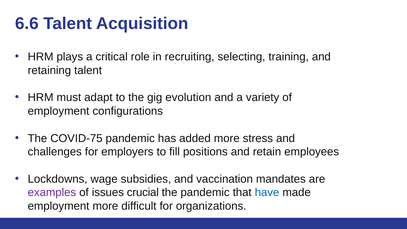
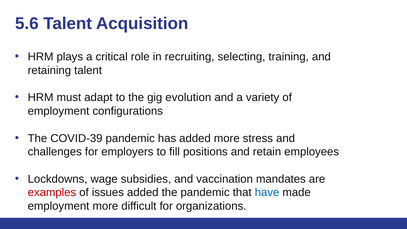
6.6: 6.6 -> 5.6 (27, 23)
COVID-75: COVID-75 -> COVID-39 (76, 138)
examples colour: purple -> red (52, 193)
issues crucial: crucial -> added (143, 193)
